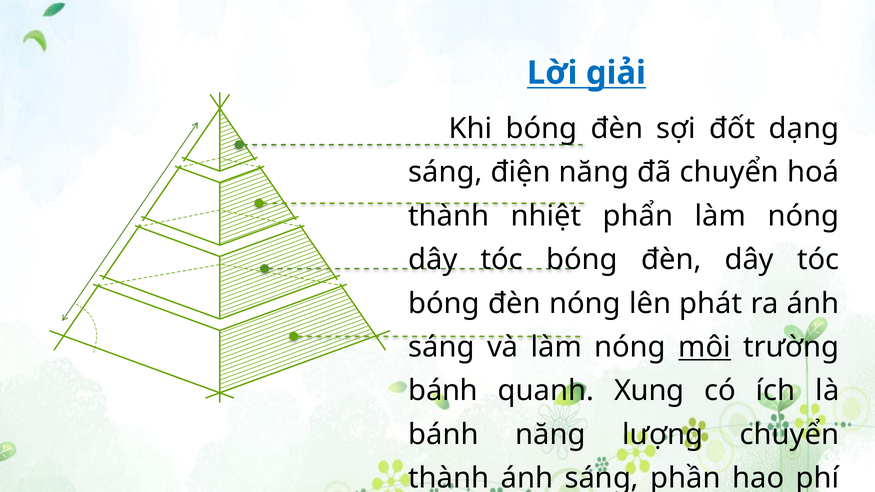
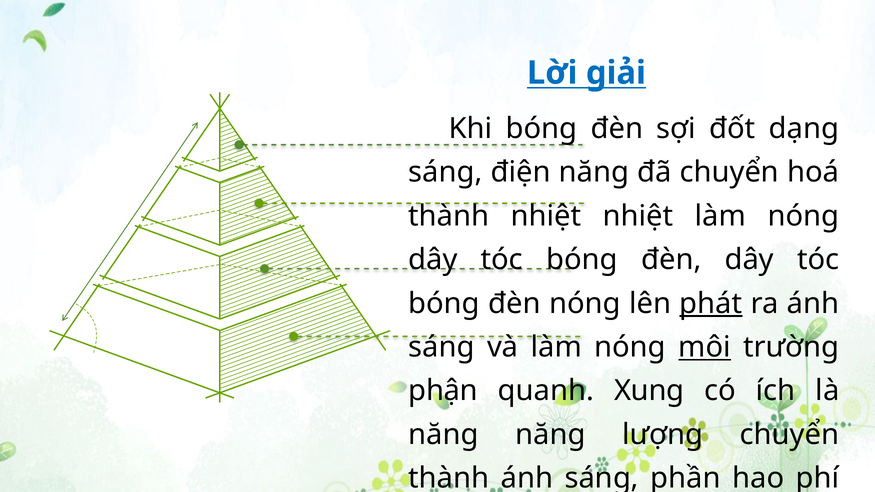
nhiệt phẩn: phẩn -> nhiệt (638, 216)
phát underline: none -> present (711, 304)
bánh: bánh -> phận (443, 391)
bánh: bánh -> năng (443, 435)
